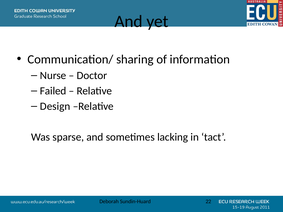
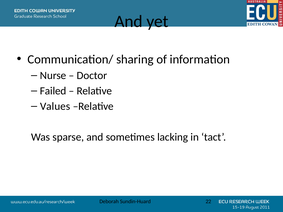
Design: Design -> Values (55, 106)
